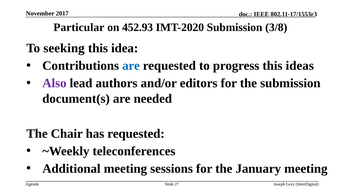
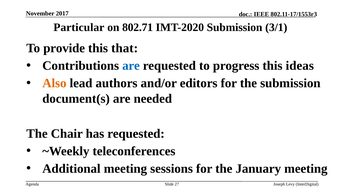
452.93: 452.93 -> 802.71 (138, 27)
3/8: 3/8 -> 3/1 (276, 27)
seeking: seeking -> provide (64, 48)
idea: idea -> that (125, 48)
Also colour: purple -> orange (54, 83)
